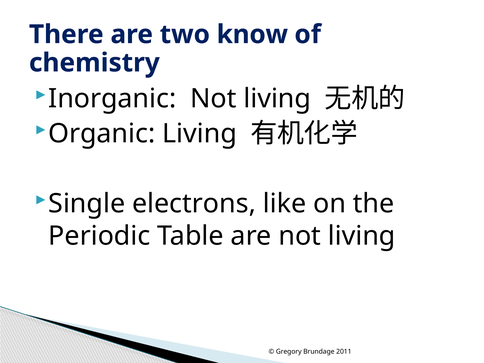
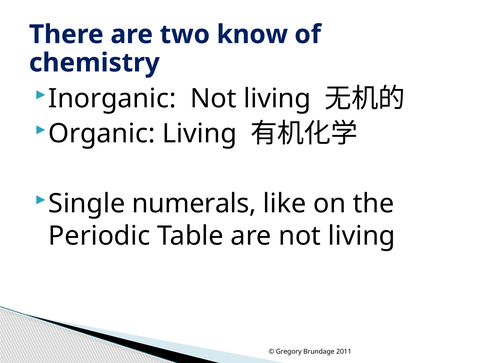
electrons: electrons -> numerals (194, 204)
